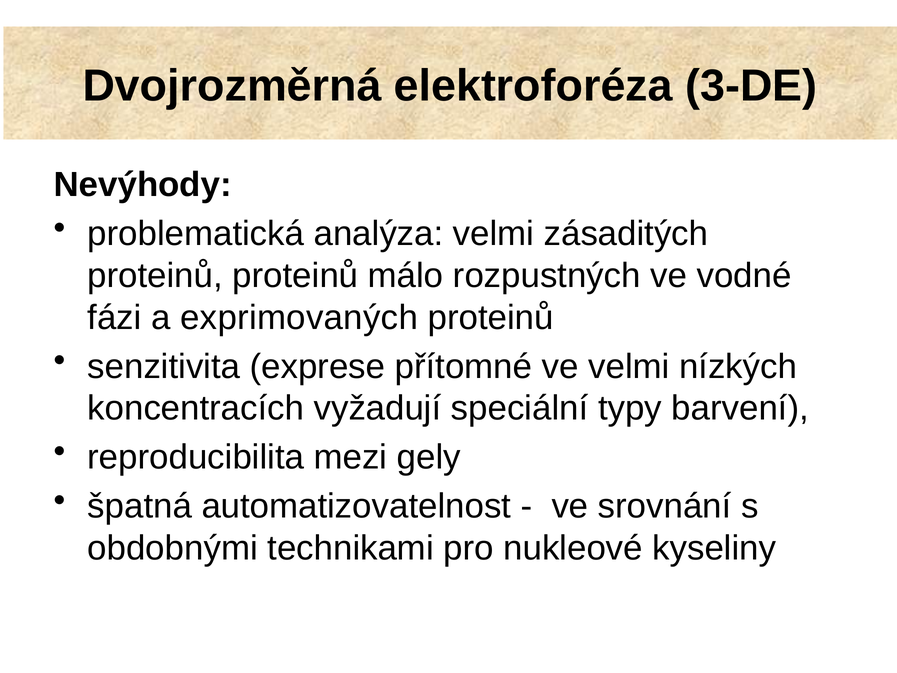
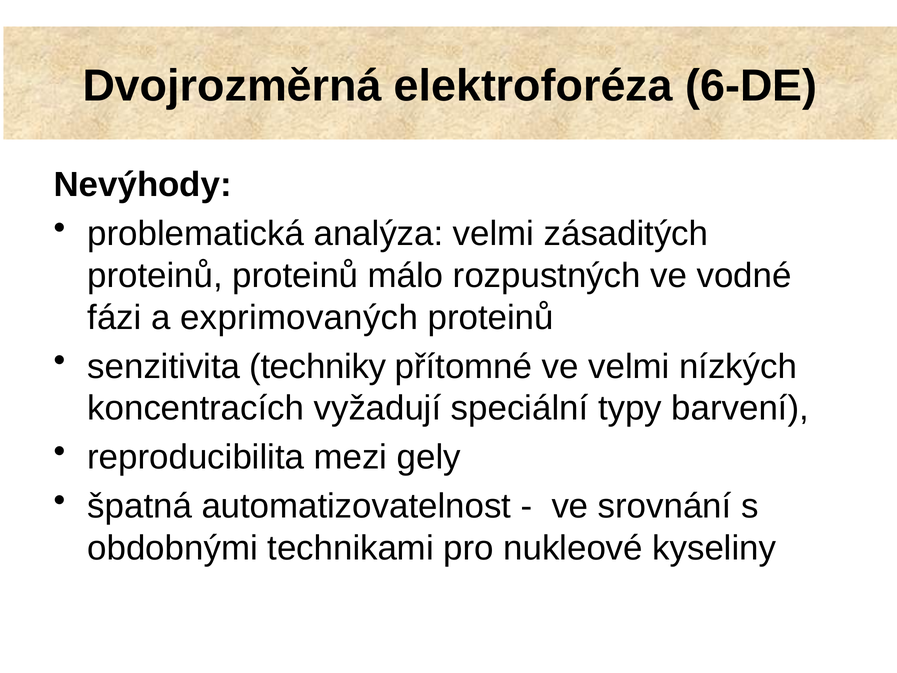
3-DE: 3-DE -> 6-DE (751, 86)
exprese: exprese -> techniky (318, 366)
